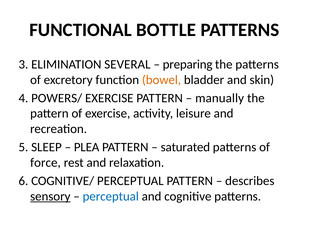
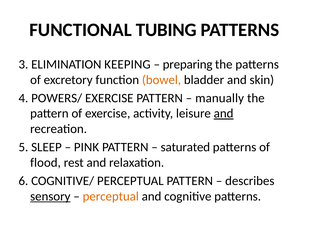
BOTTLE: BOTTLE -> TUBING (166, 30)
SEVERAL: SEVERAL -> KEEPING (127, 64)
and underline: none -> present (224, 113)
PLEA: PLEA -> PINK (86, 147)
force: force -> flood (45, 162)
perceptual colour: blue -> orange (111, 196)
